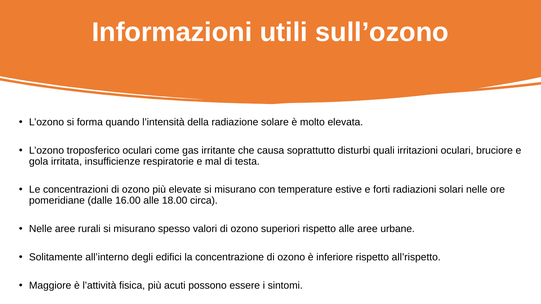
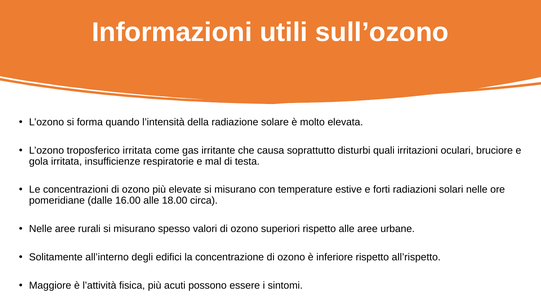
troposferico oculari: oculari -> irritata (137, 151)
